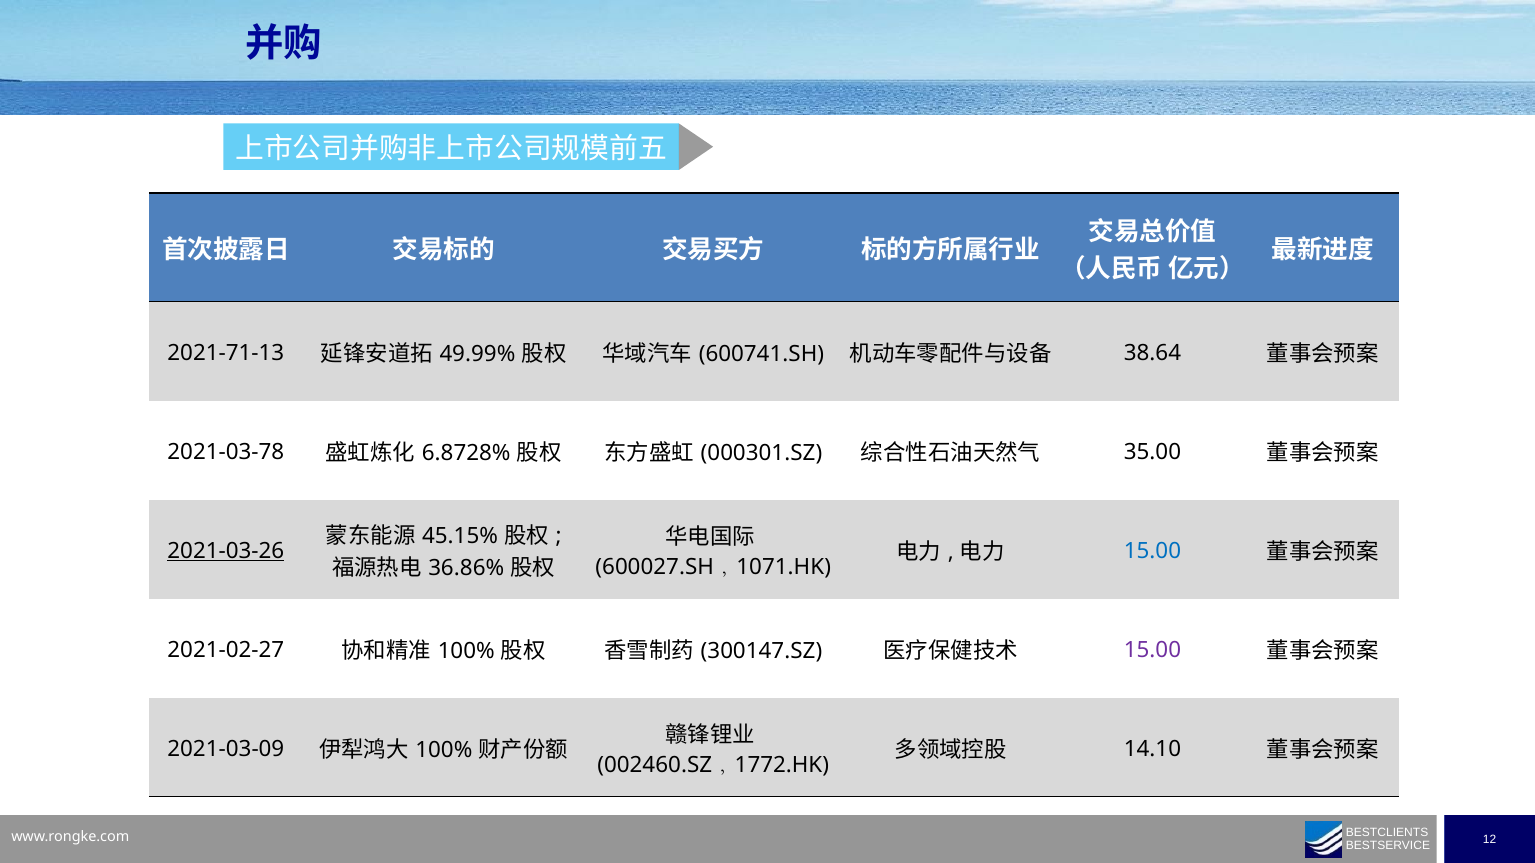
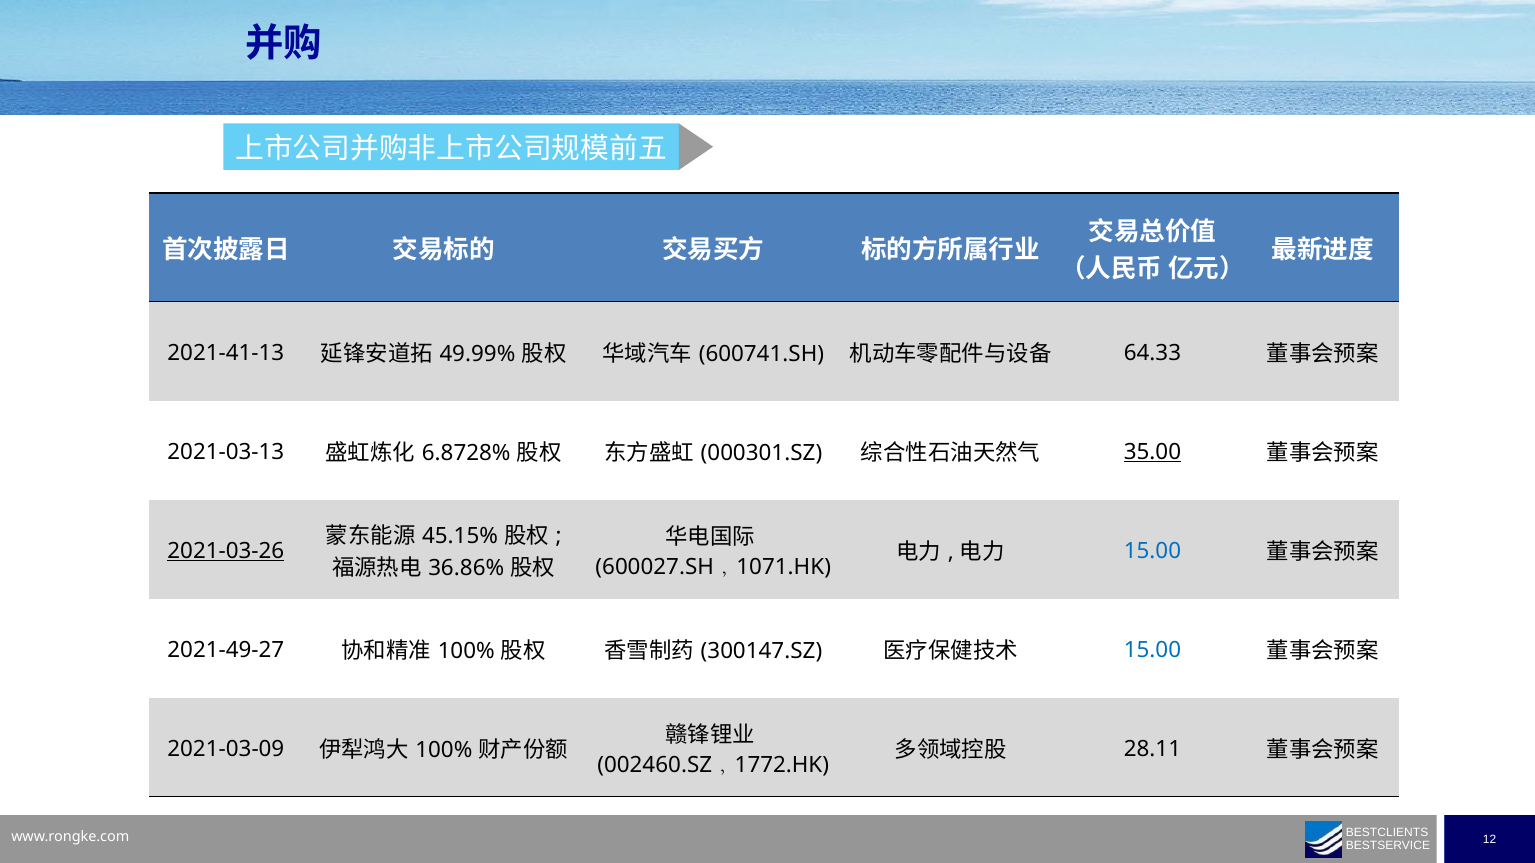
2021-71-13: 2021-71-13 -> 2021-41-13 (226, 353)
38.64: 38.64 -> 64.33 (1152, 353)
2021-03-78: 2021-03-78 -> 2021-03-13 (226, 452)
35.00 underline: none -> present (1152, 452)
2021-02-27: 2021-02-27 -> 2021-49-27 (226, 650)
15.00 colour: purple -> blue (1152, 650)
14.10: 14.10 -> 28.11 (1152, 750)
